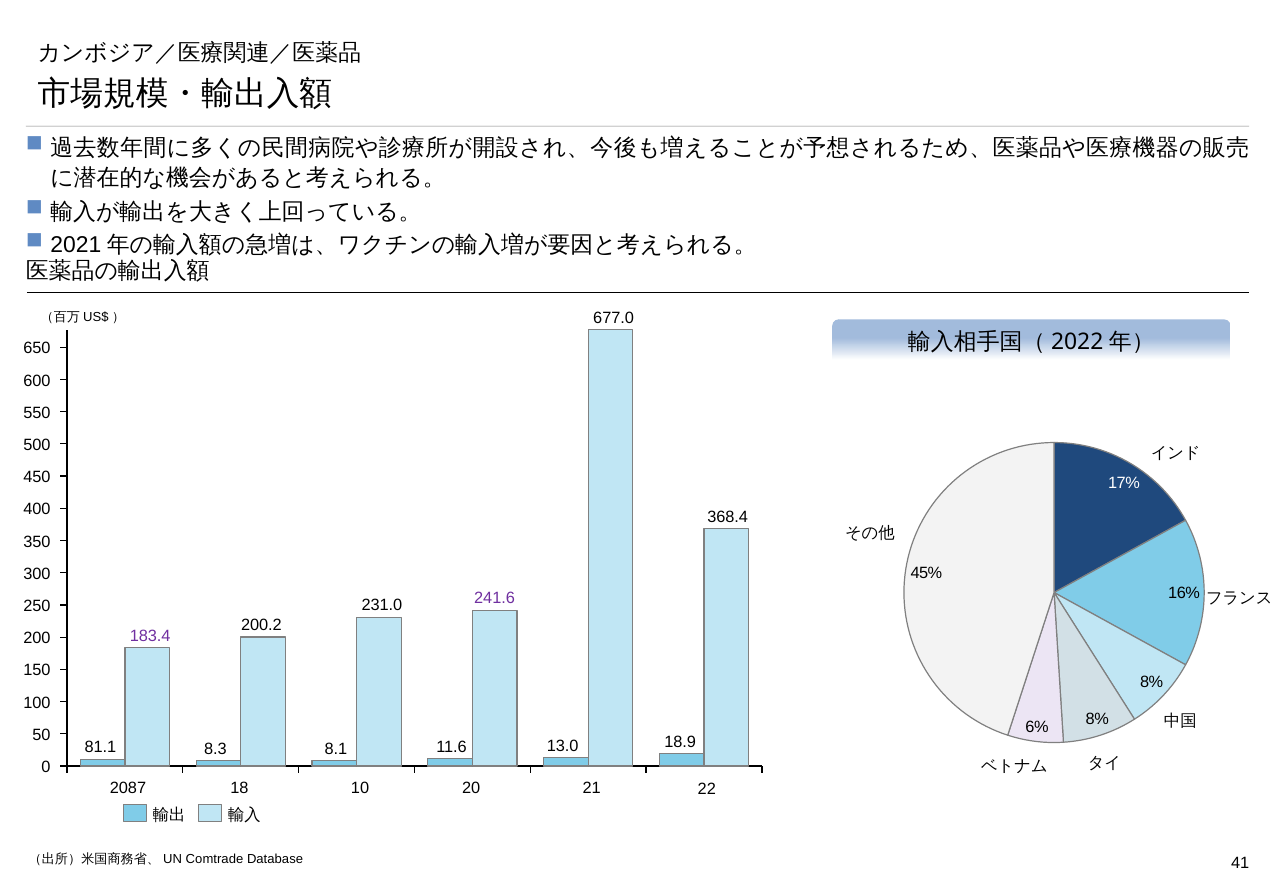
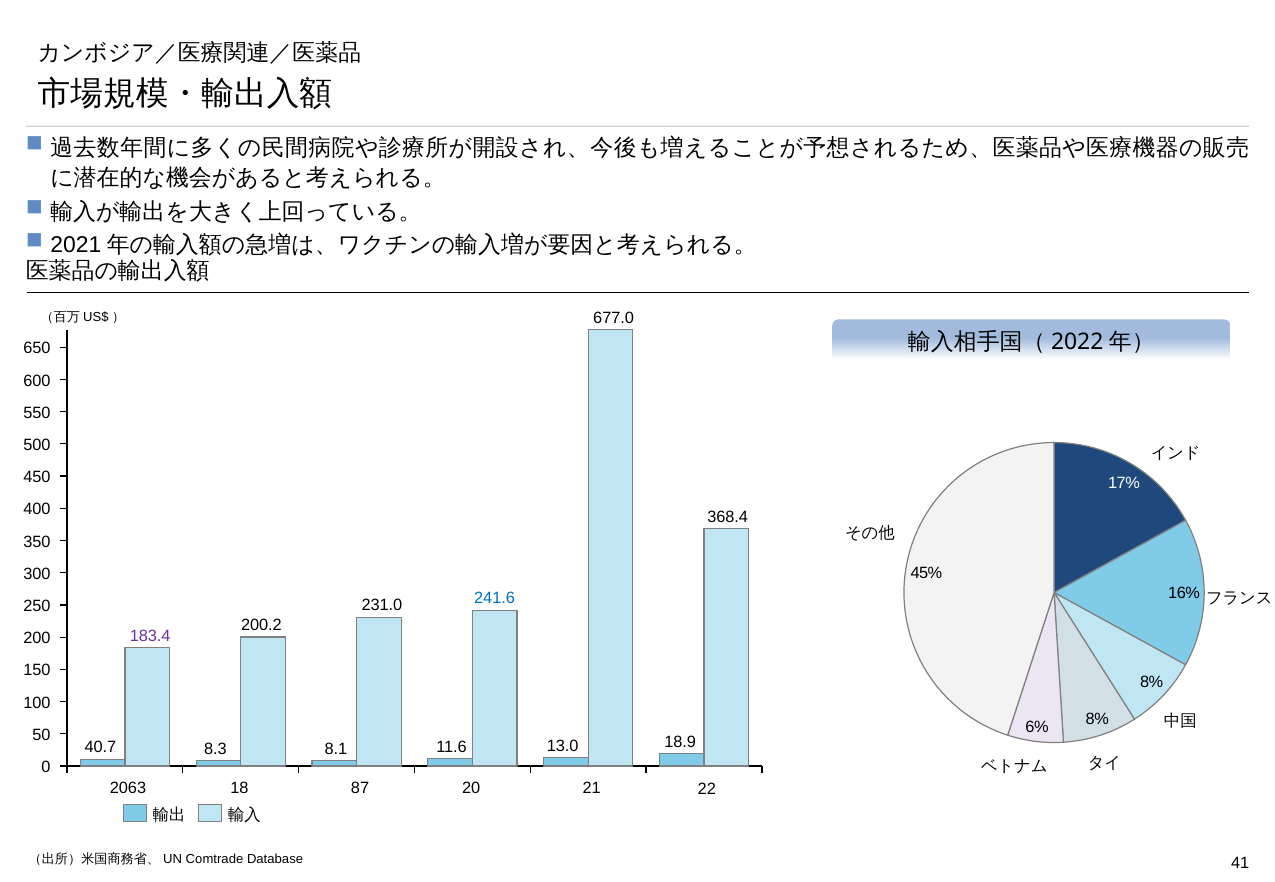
241.6 colour: purple -> blue (495, 599)
81.1: 81.1 -> 40.7 (100, 748)
2087: 2087 -> 2063 (128, 789)
10: 10 -> 87 (360, 789)
